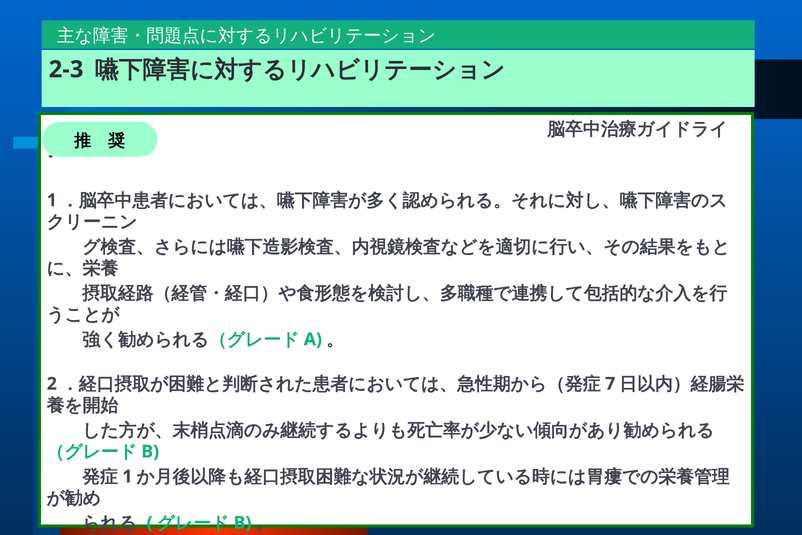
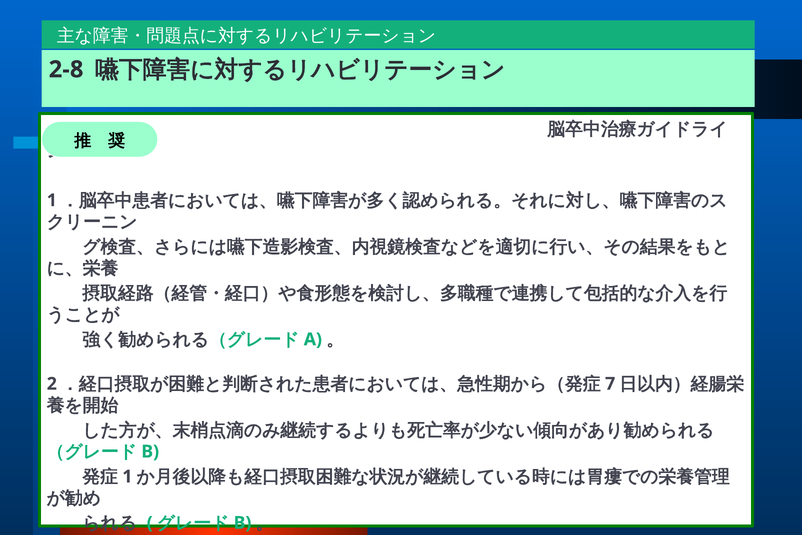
2-3: 2-3 -> 2-8 (66, 69)
